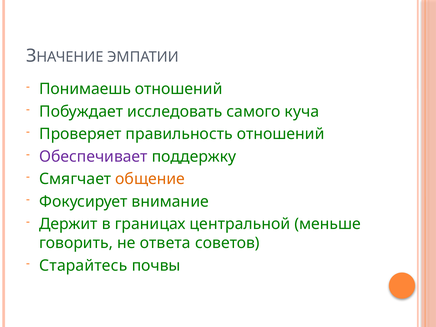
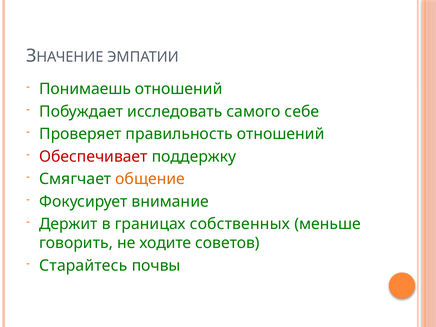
куча: куча -> себе (302, 112)
Обеспечивает colour: purple -> red (93, 157)
центральной: центральной -> собственных (240, 224)
ответа: ответа -> ходите (165, 243)
